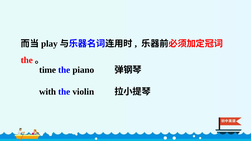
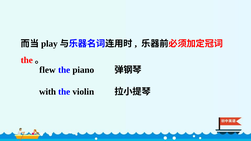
time: time -> flew (47, 70)
